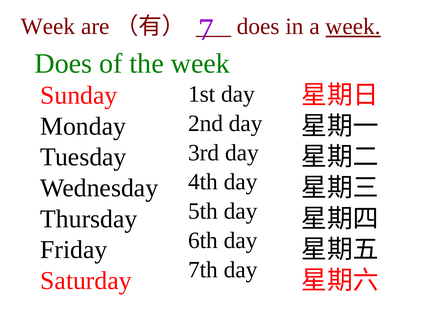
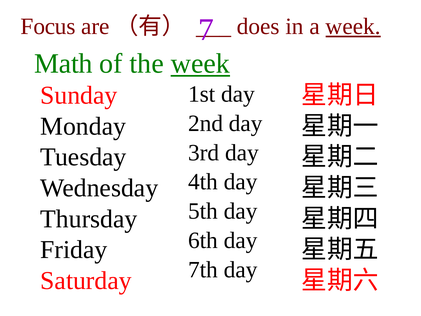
Week: Week -> Focus (48, 26)
Does: Does -> Math (63, 64)
week underline: none -> present (200, 64)
